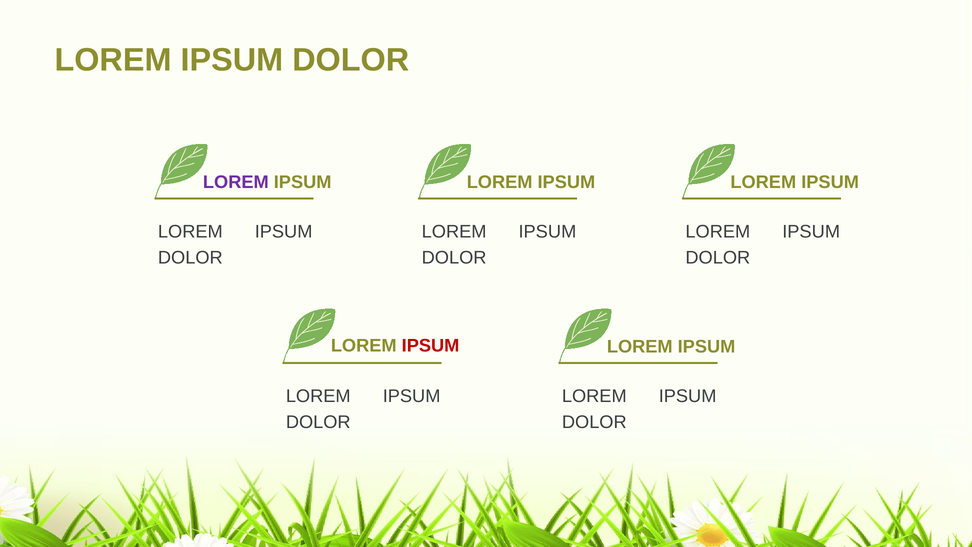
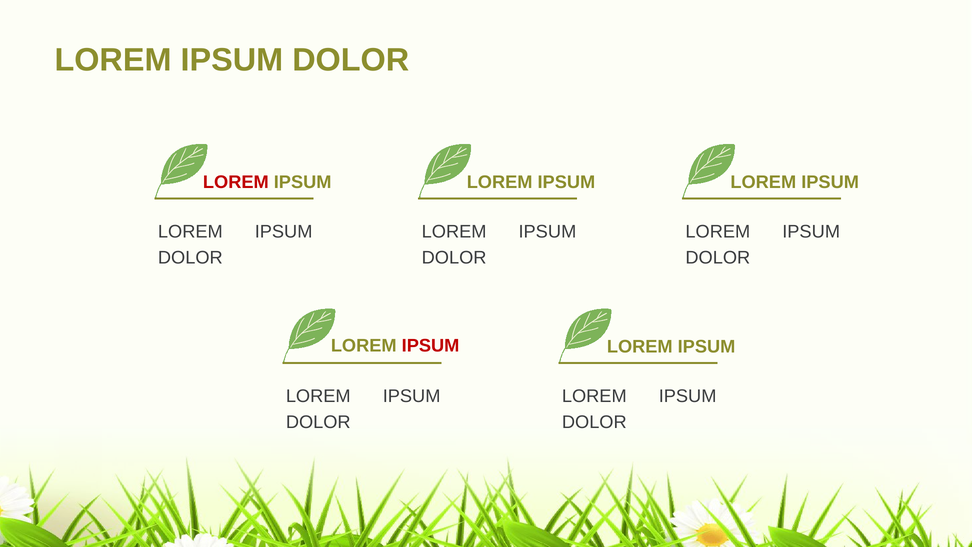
LOREM colour: purple -> red (236, 182)
